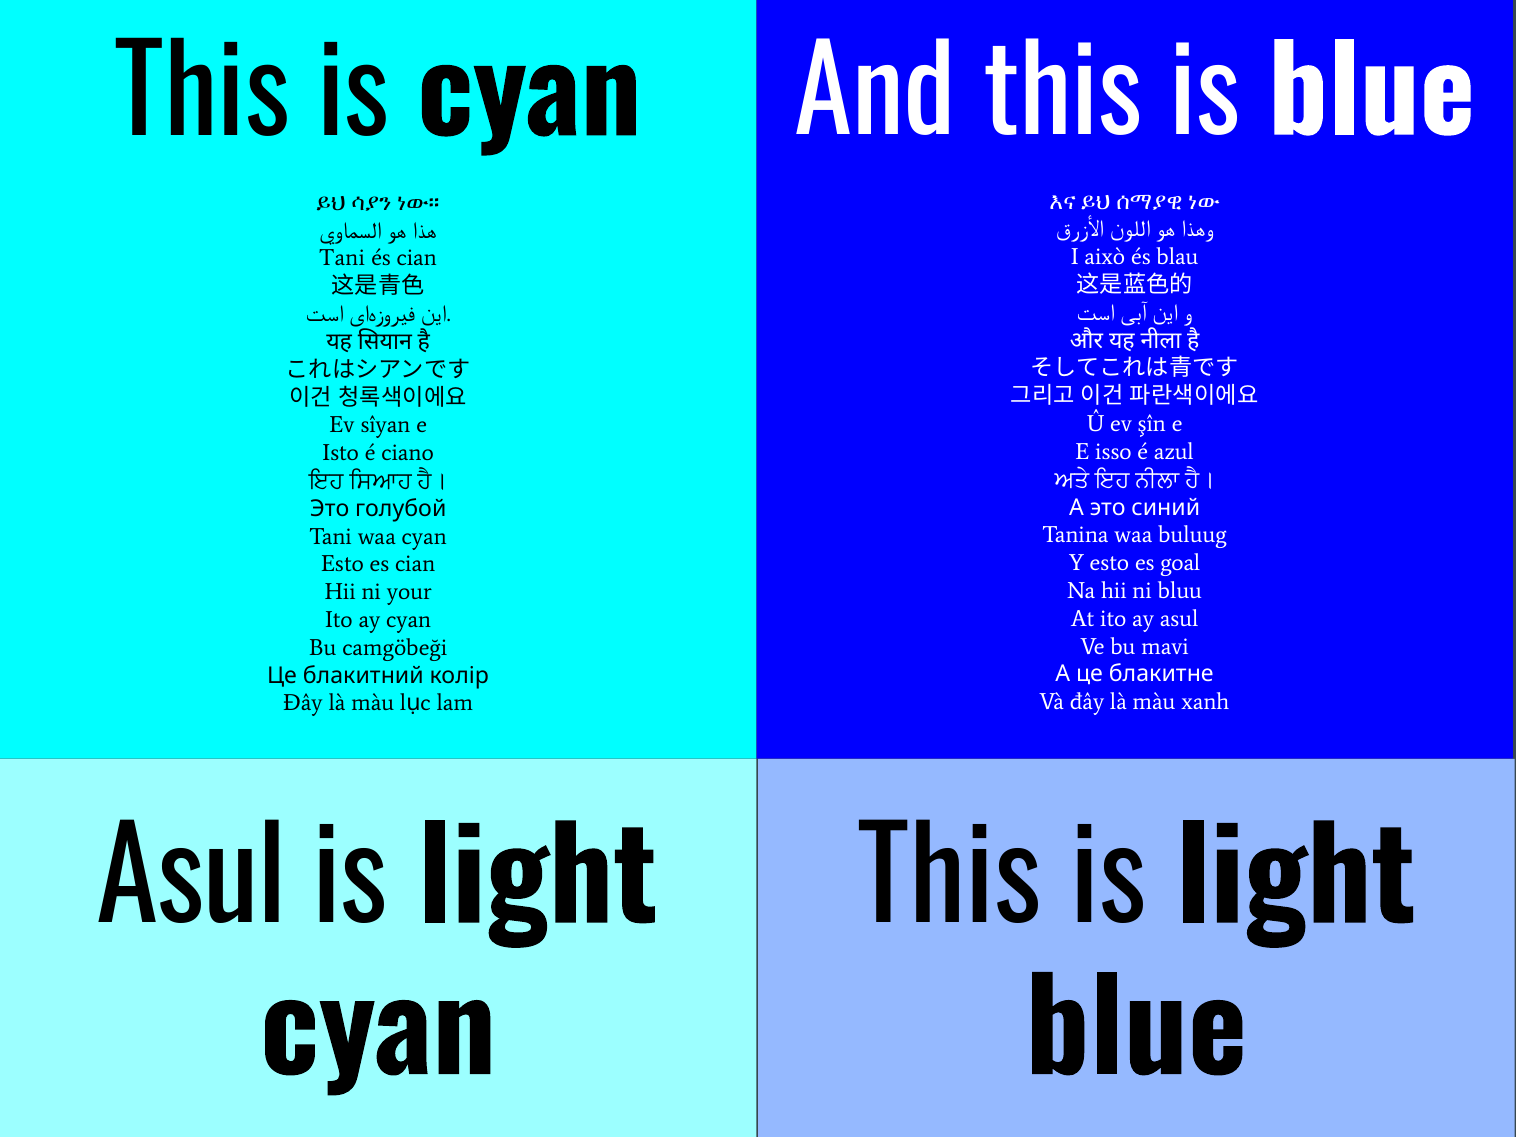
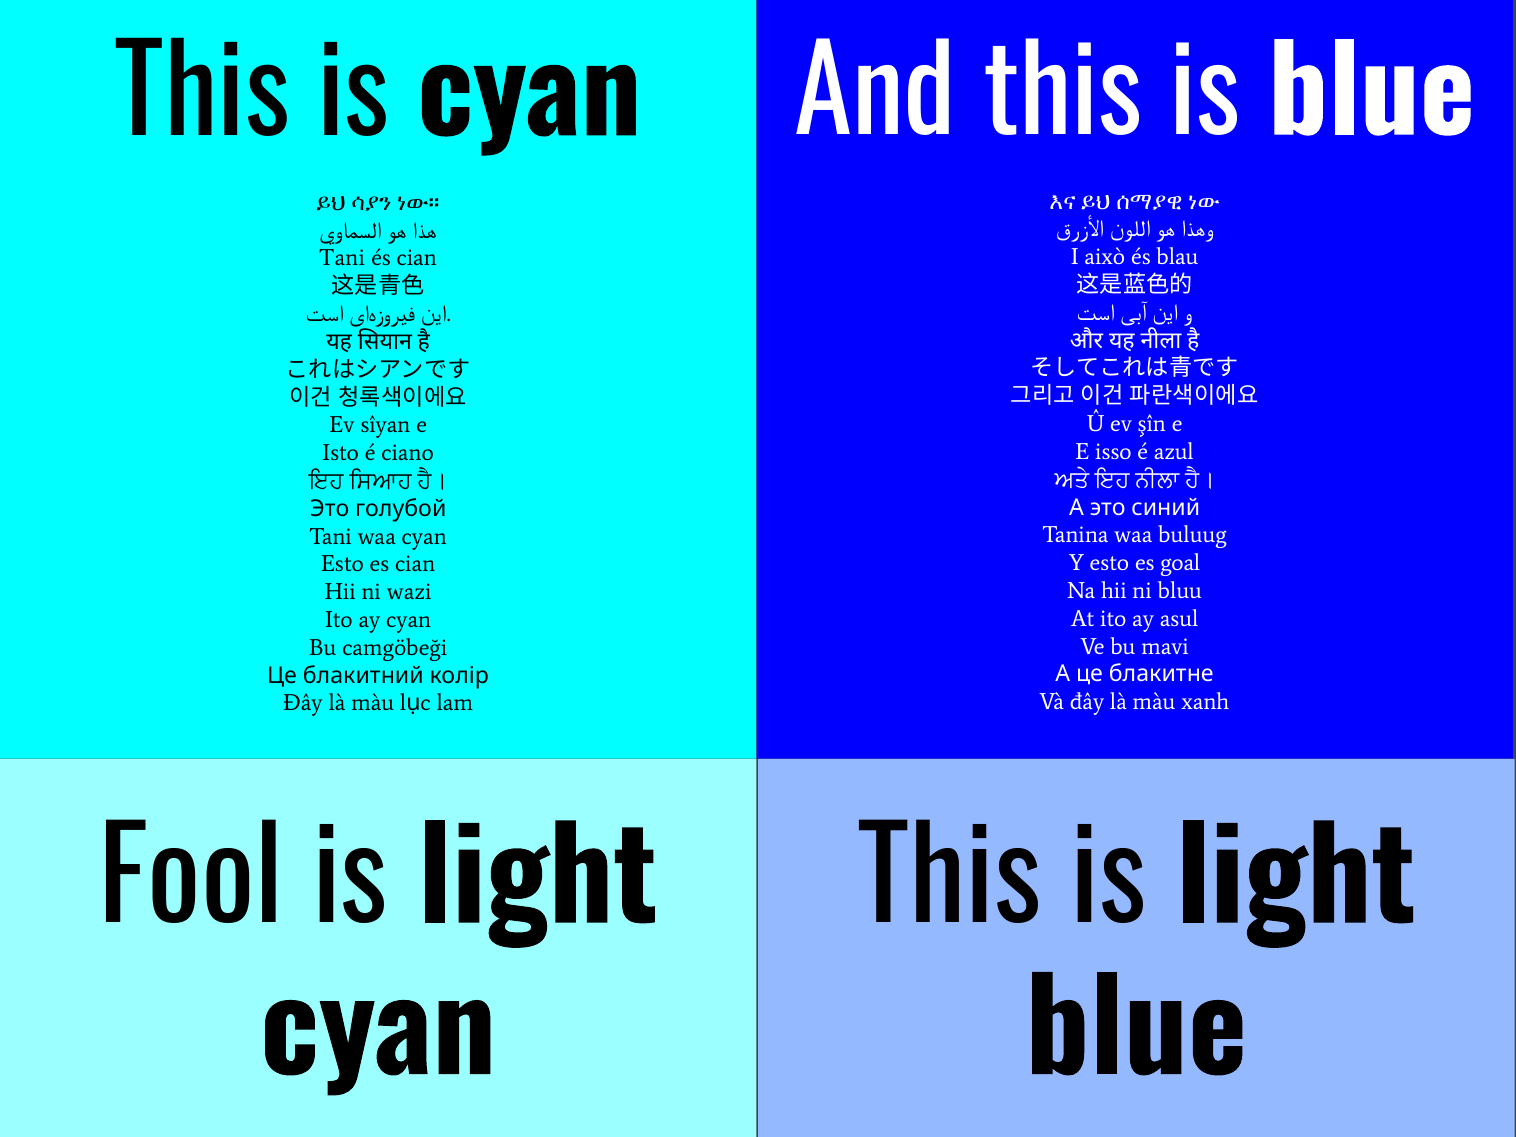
your: your -> wazi (409, 592)
Asul: Asul -> Fool (191, 881)
